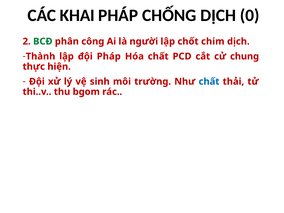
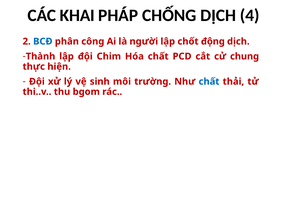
0: 0 -> 4 (250, 15)
BCĐ colour: green -> blue (43, 41)
chim: chim -> động (213, 41)
đội Pháp: Pháp -> Chim (109, 56)
